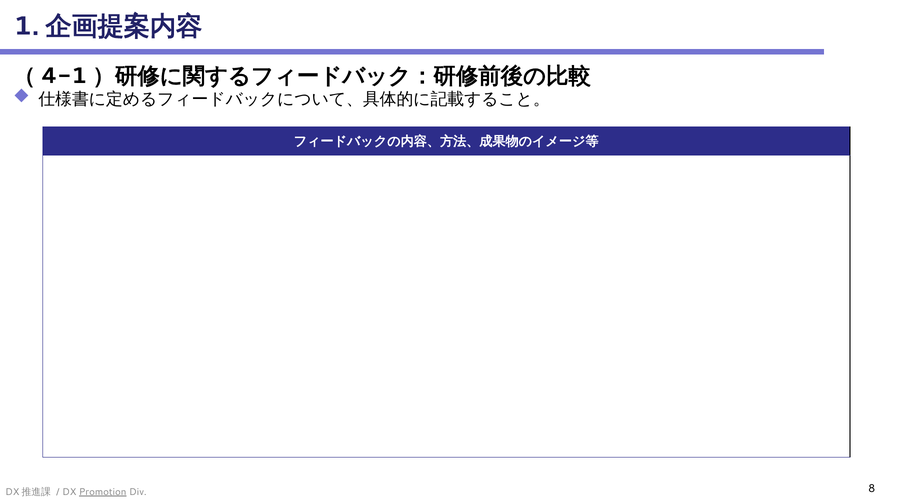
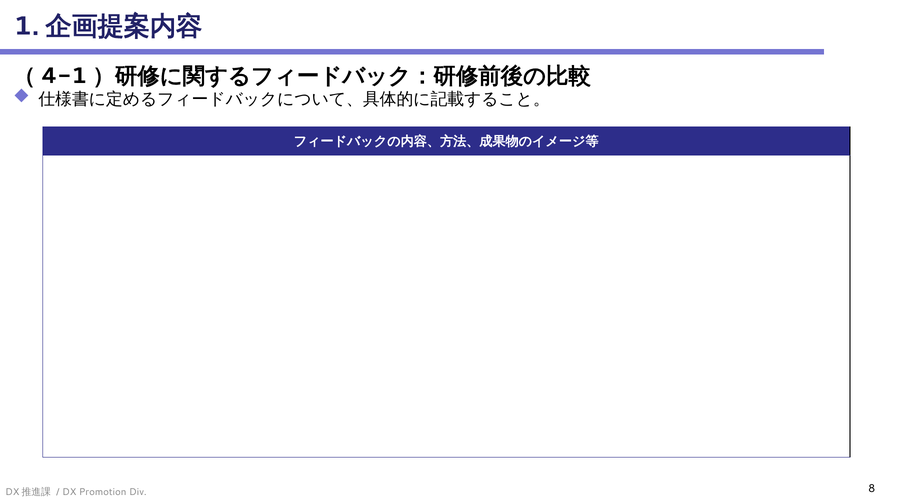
Promotion underline: present -> none (103, 492)
